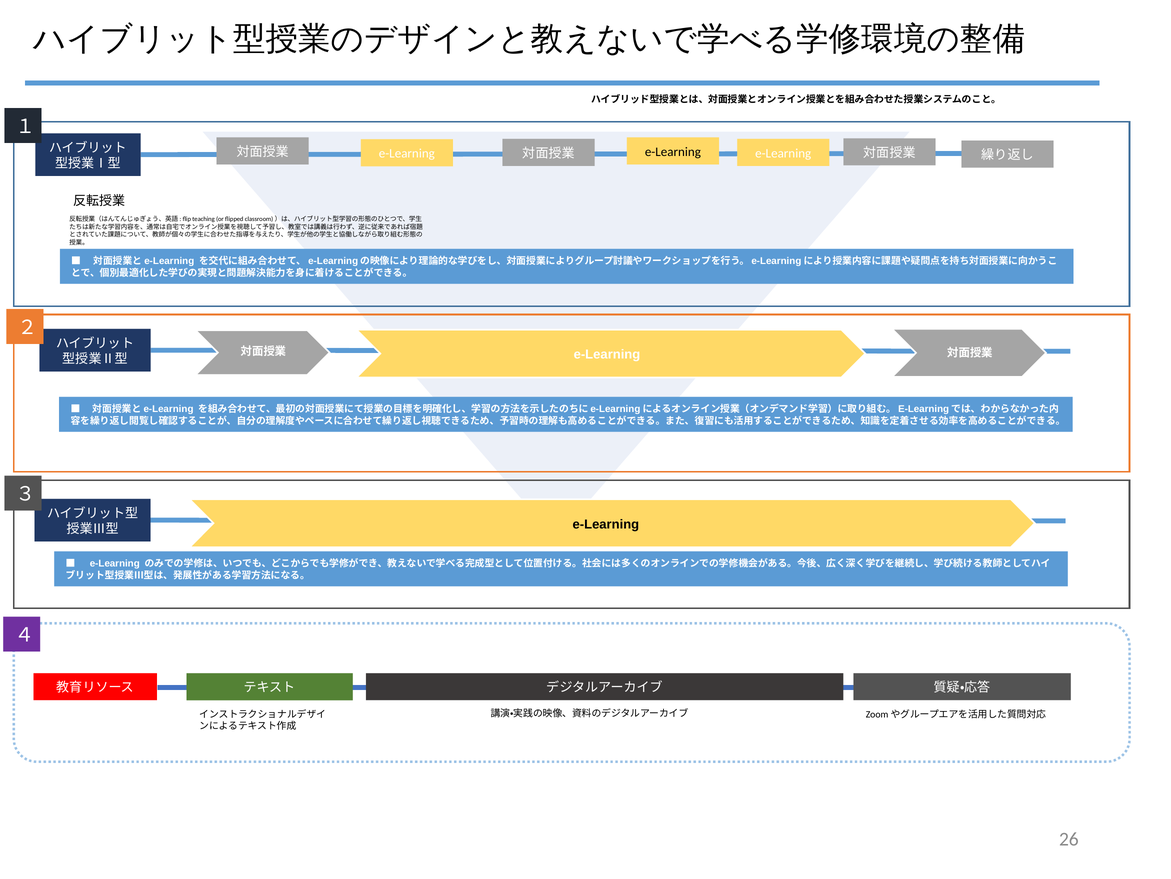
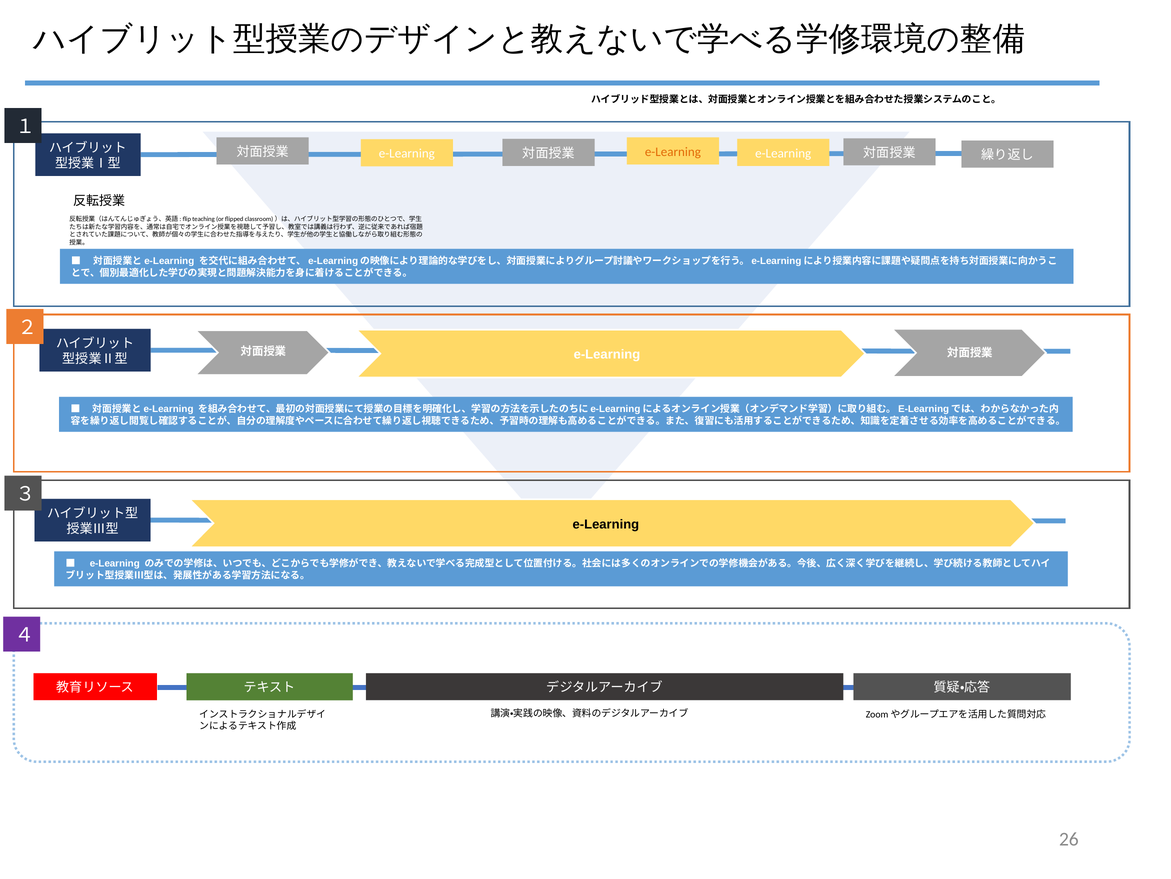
e-Learning colour: black -> orange (673, 152)
